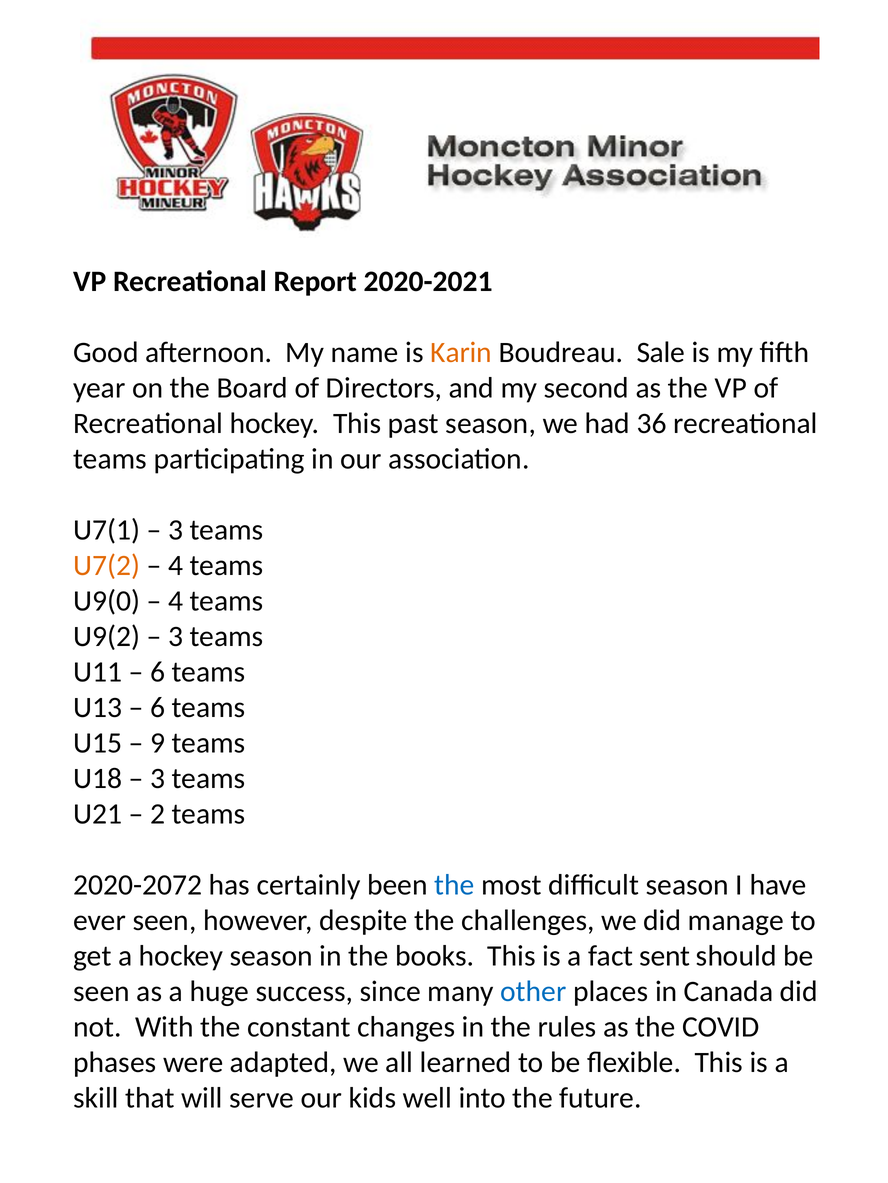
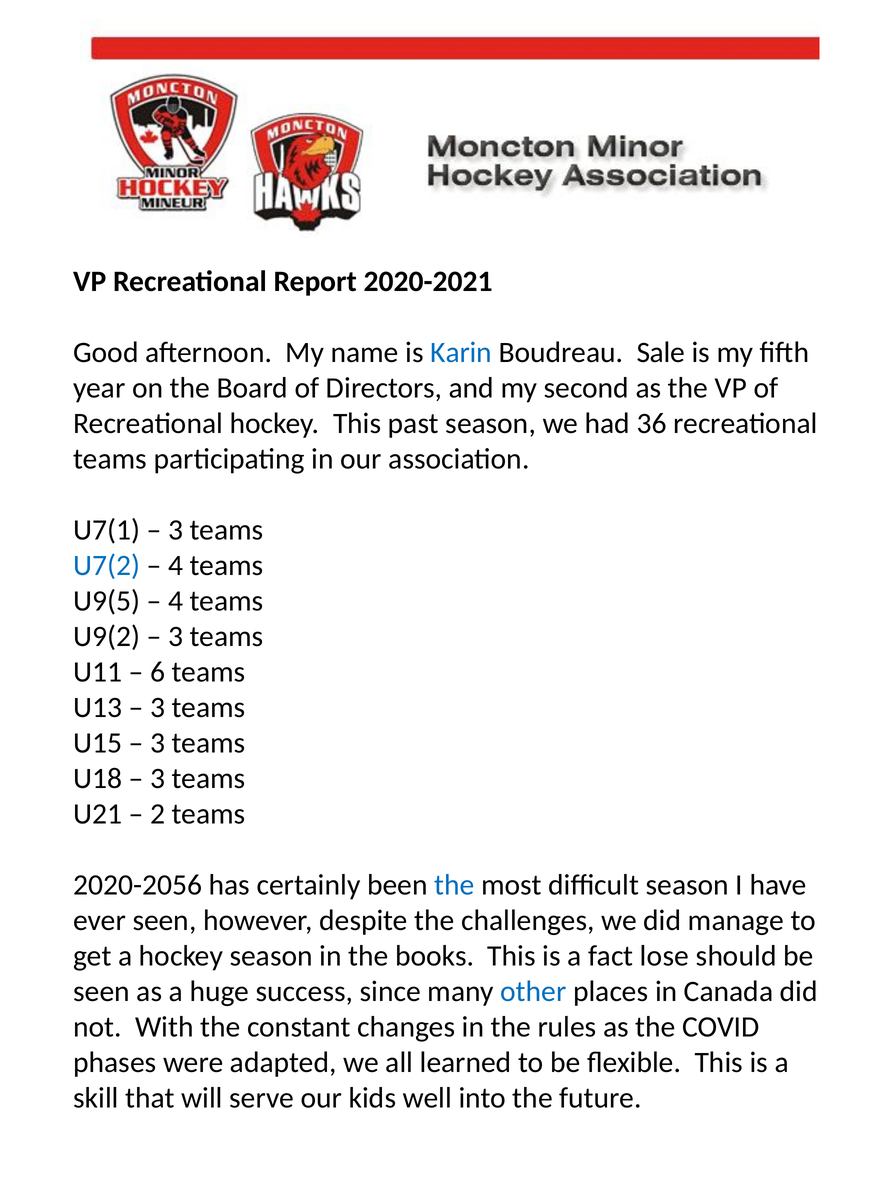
Karin colour: orange -> blue (461, 353)
U7(2 colour: orange -> blue (107, 566)
U9(0: U9(0 -> U9(5 (107, 602)
6: 6 -> 3 (158, 708)
9: 9 -> 3 (158, 744)
2020-2072: 2020-2072 -> 2020-2056 (138, 886)
sent: sent -> lose (665, 957)
